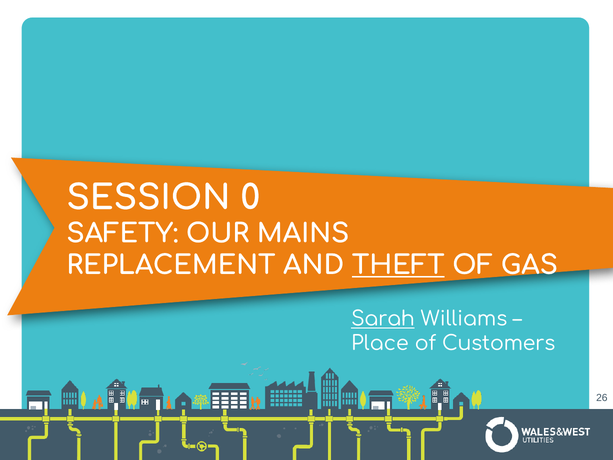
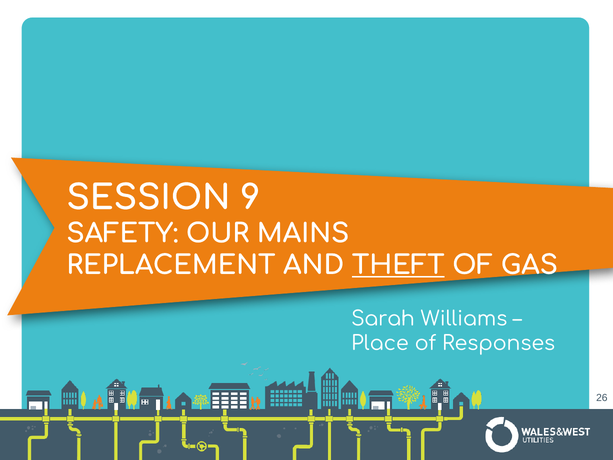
0: 0 -> 9 (250, 198)
Sarah underline: present -> none (383, 319)
Customers: Customers -> Responses (499, 343)
